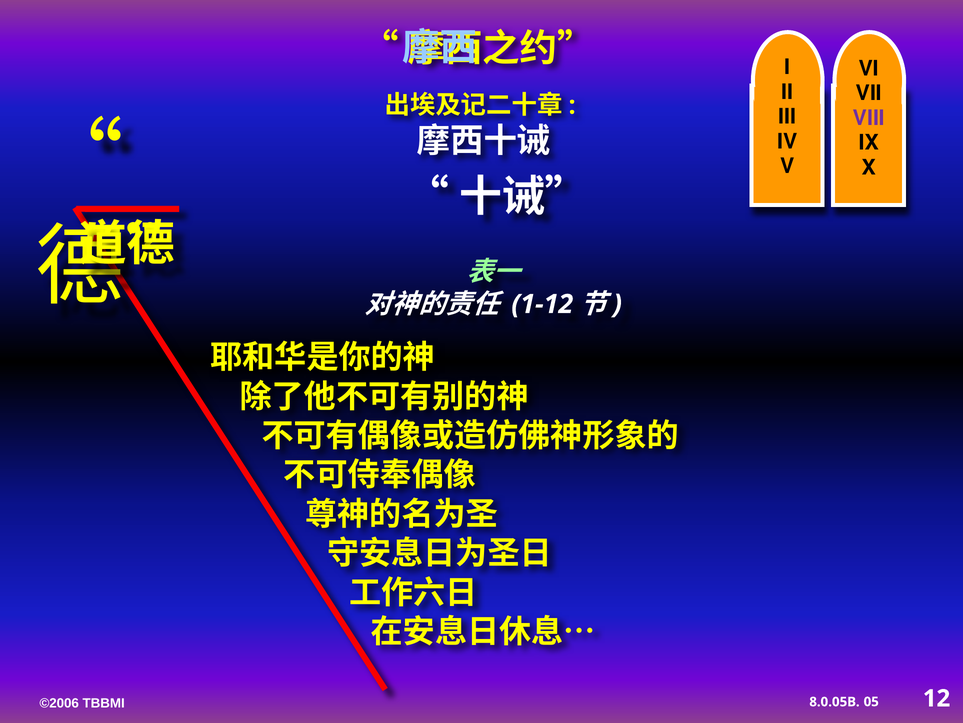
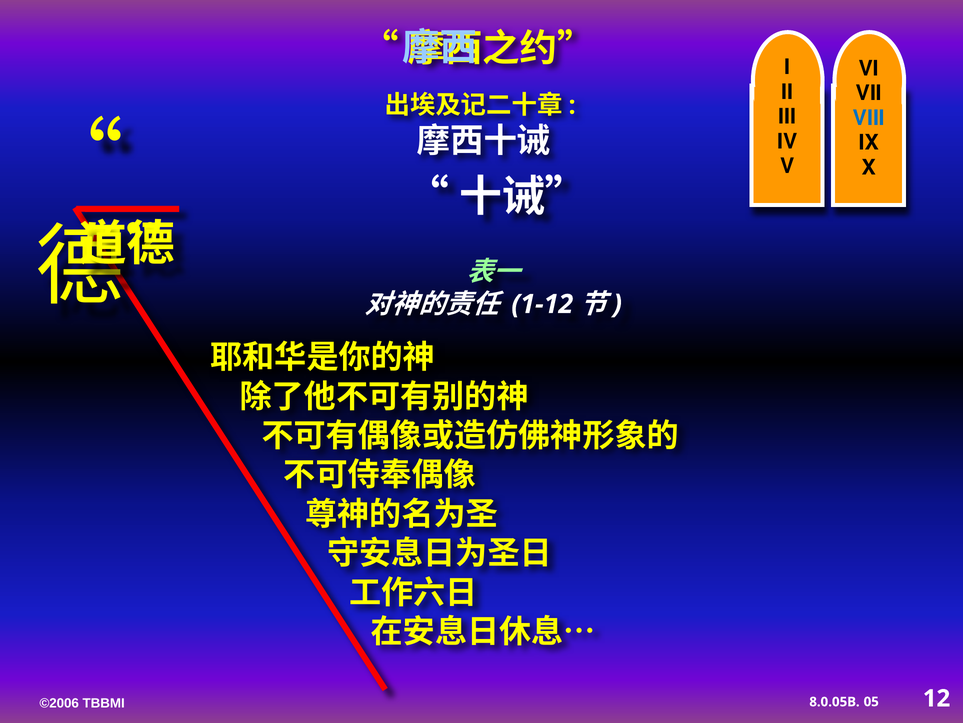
VIII colour: purple -> blue (869, 118)
